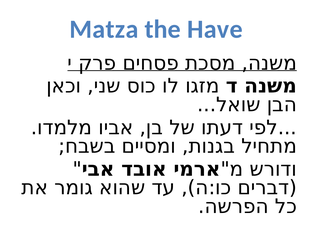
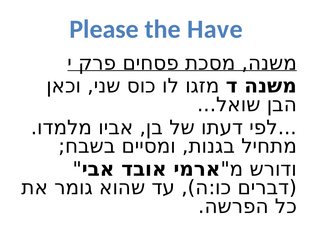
Matza: Matza -> Please (104, 29)
